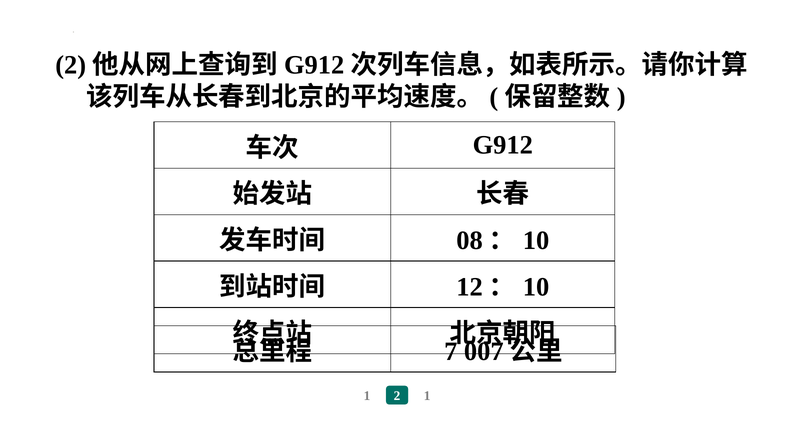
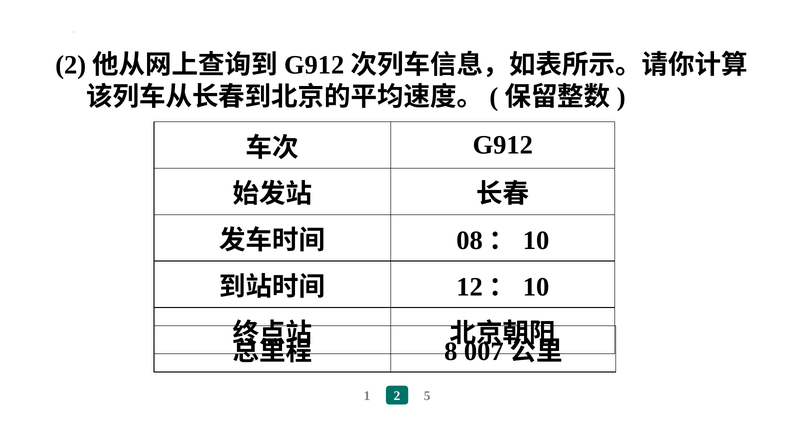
7: 7 -> 8 (451, 351)
2 1: 1 -> 5 (427, 396)
